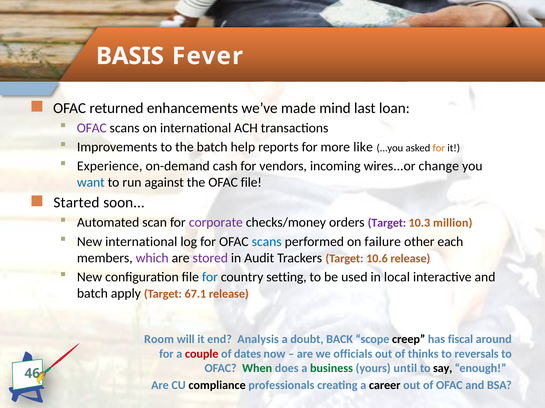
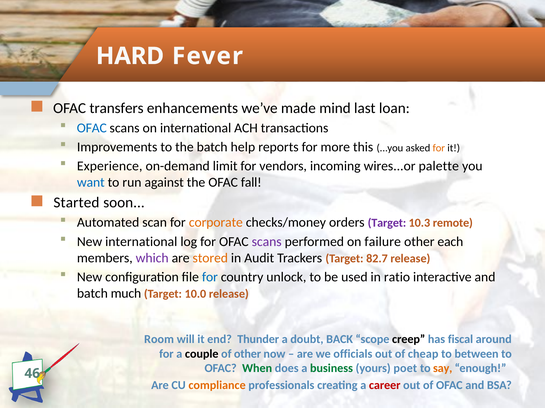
BASIS: BASIS -> HARD (130, 56)
returned: returned -> transfers (117, 108)
OFAC colour: purple -> blue (92, 128)
like: like -> this (363, 147)
cash: cash -> limit (225, 166)
change: change -> palette (439, 166)
OFAC file: file -> fall (251, 183)
corporate colour: purple -> orange (216, 223)
million: million -> remote (453, 223)
scans colour: blue -> purple (267, 242)
stored colour: purple -> orange (210, 258)
10.6: 10.6 -> 82.7 (377, 259)
setting: setting -> unlock (286, 277)
local: local -> ratio (397, 277)
apply: apply -> much (126, 294)
67.1: 67.1 -> 10.0 (195, 294)
Analysis: Analysis -> Thunder (258, 340)
couple colour: red -> black (202, 354)
of dates: dates -> other (248, 354)
thinks: thinks -> cheap (423, 354)
reversals: reversals -> between (477, 354)
until: until -> poet (405, 369)
say colour: black -> orange (443, 369)
compliance colour: black -> orange (217, 386)
career colour: black -> red (385, 386)
